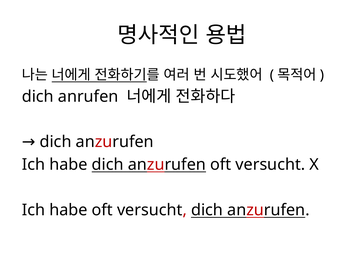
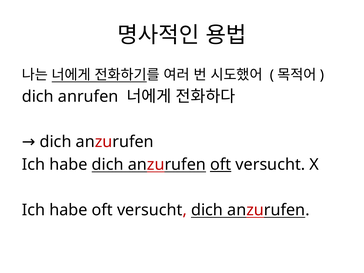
oft underline: none -> present (221, 165)
